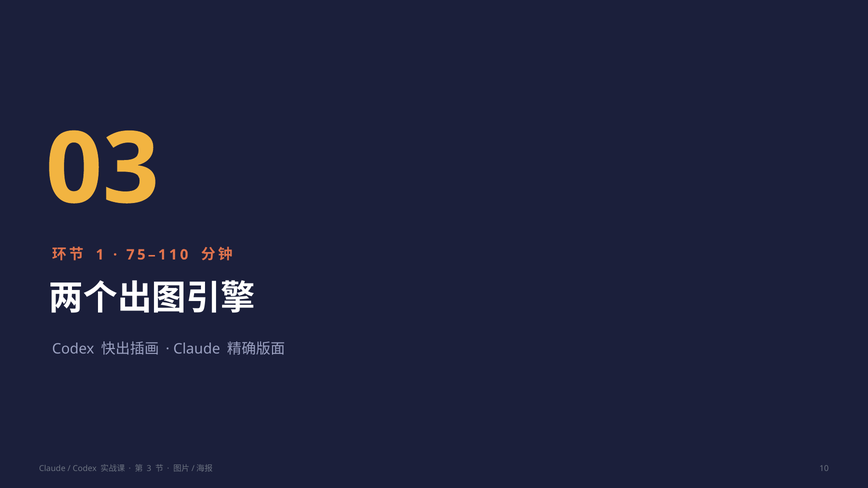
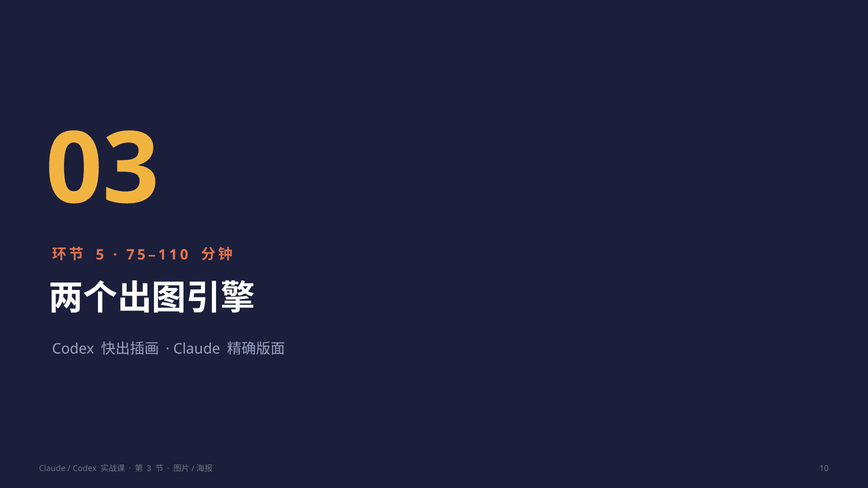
1: 1 -> 5 (100, 255)
